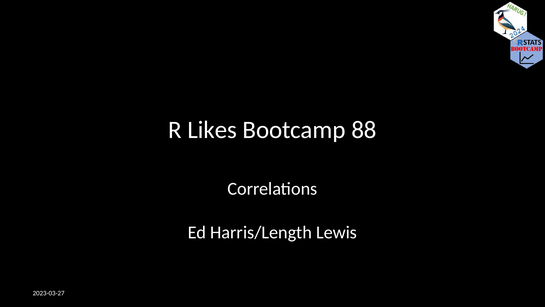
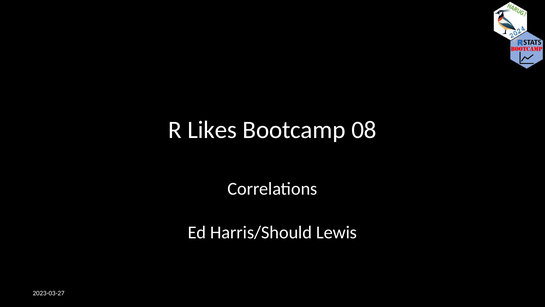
88: 88 -> 08 (364, 130)
Harris/Length: Harris/Length -> Harris/Should (261, 232)
